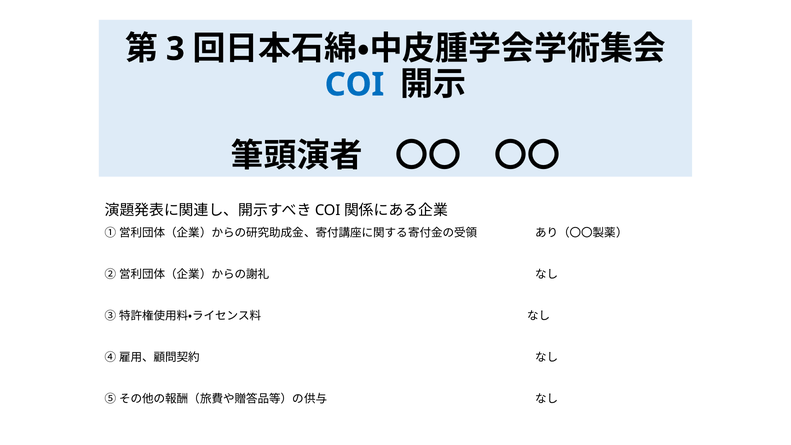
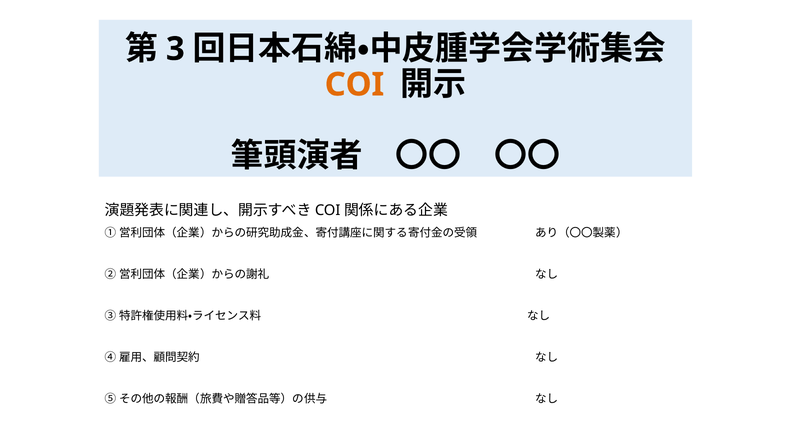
COI colour: blue -> orange (354, 85)
